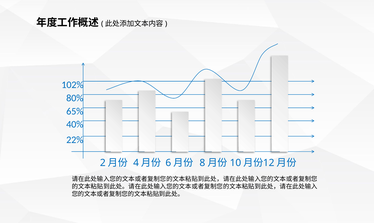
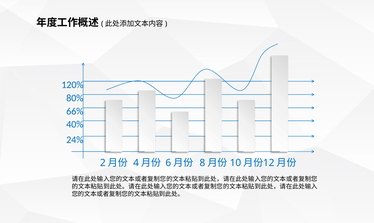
102%: 102% -> 120% (73, 85)
65%: 65% -> 66% (75, 111)
22%: 22% -> 24% (75, 140)
